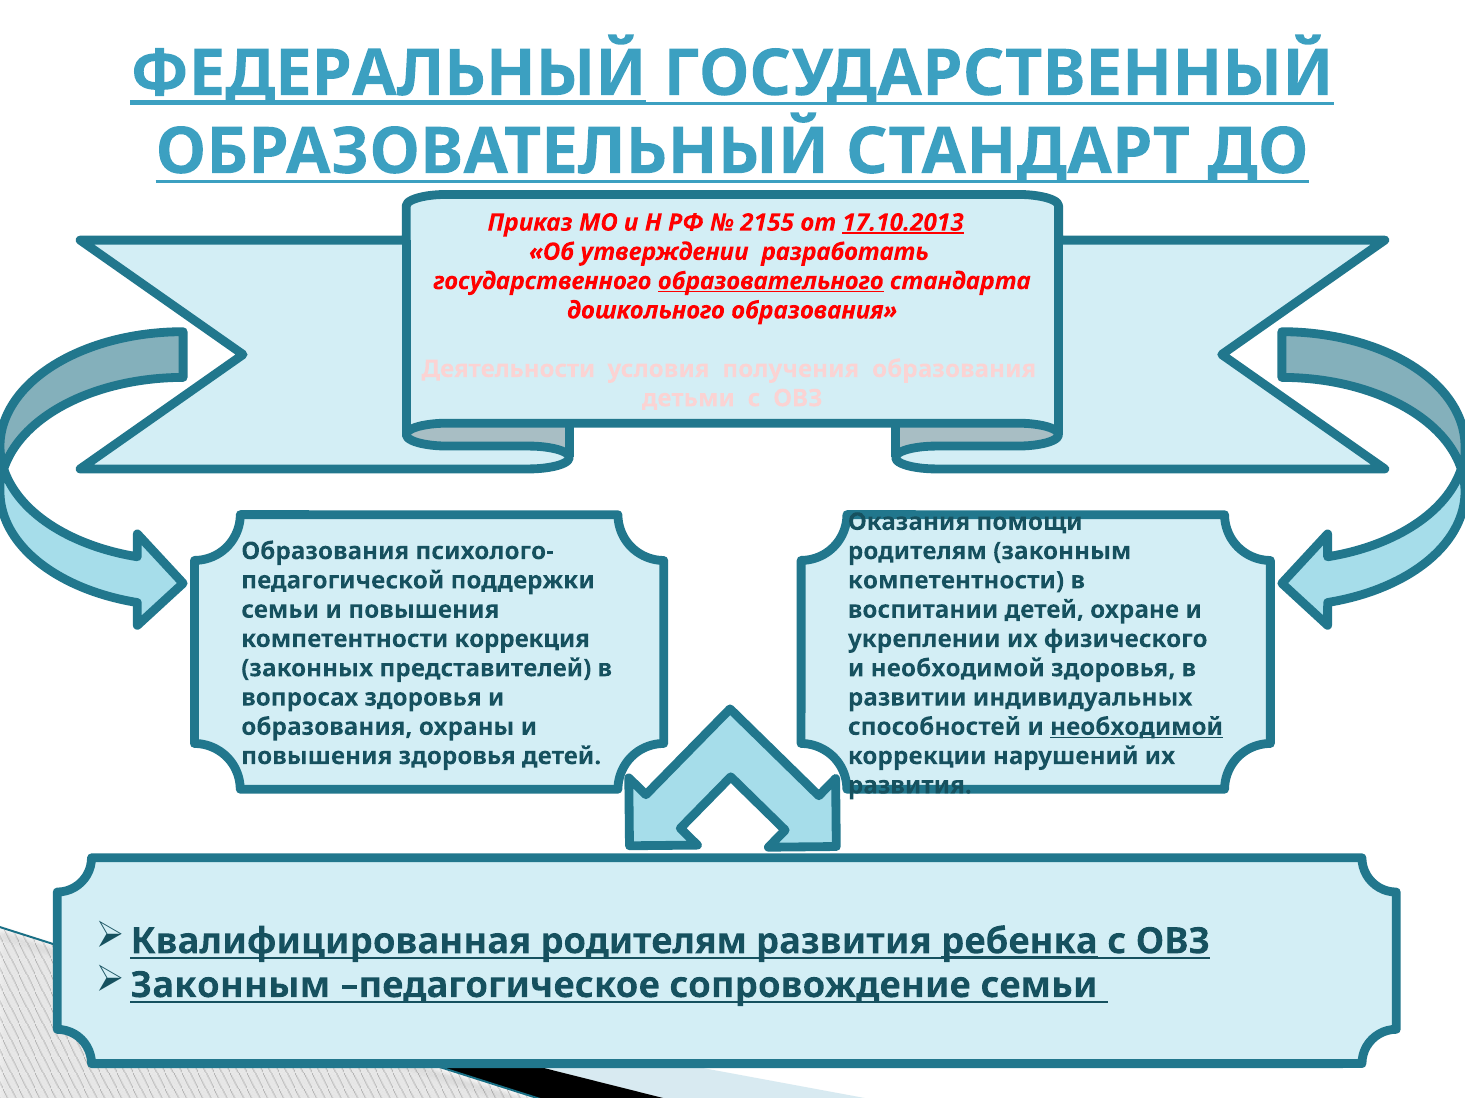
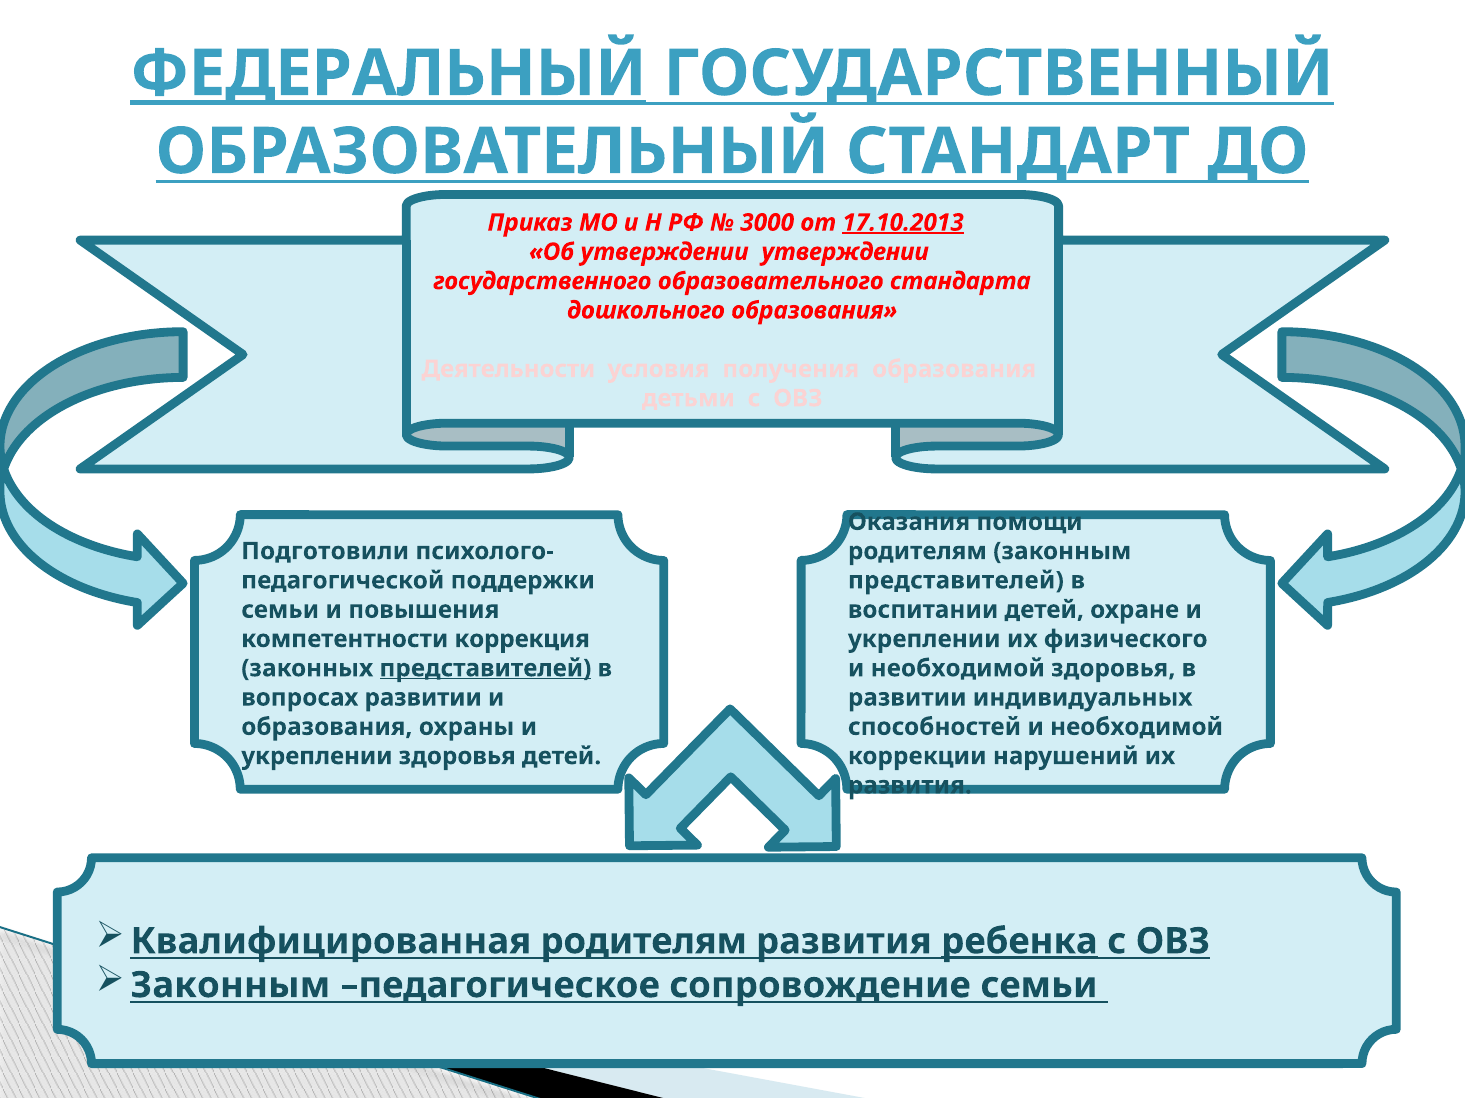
2155: 2155 -> 3000 (767, 223)
утверждении разработать: разработать -> утверждении (845, 252)
образовательного underline: present -> none (771, 281)
Образования: Образования -> Подготовили (325, 552)
компетентности: компетентности -> представителей (956, 581)
представителей underline: none -> present (485, 669)
вопросах здоровья: здоровья -> развитии (423, 698)
необходимой underline: present -> none (1137, 727)
повышения: повышения -> укреплении (317, 757)
